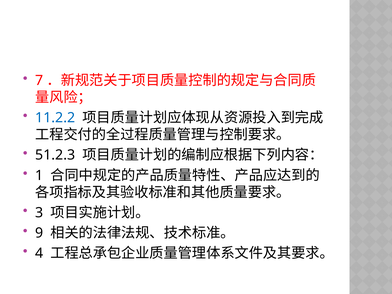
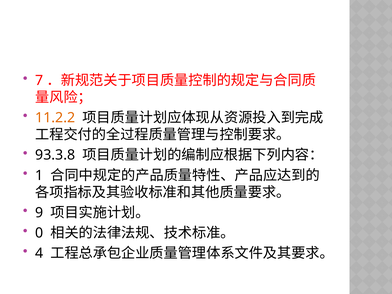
11.2.2 colour: blue -> orange (55, 118)
51.2.3: 51.2.3 -> 93.3.8 (55, 155)
3: 3 -> 9 (39, 213)
9: 9 -> 0 (39, 233)
